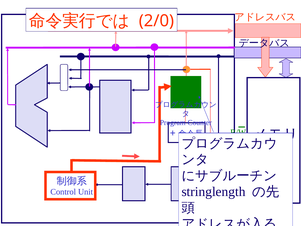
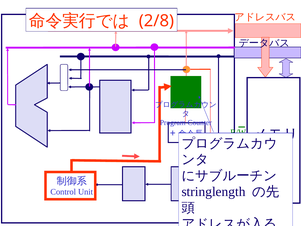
2/0: 2/0 -> 2/8 (157, 21)
